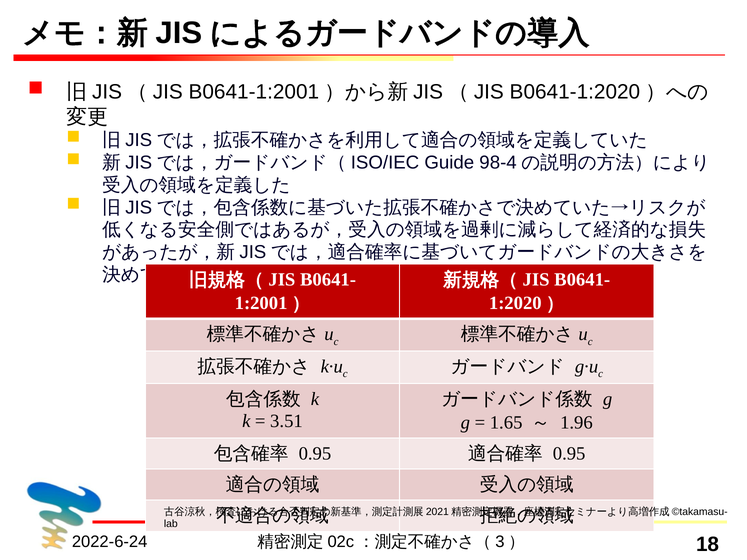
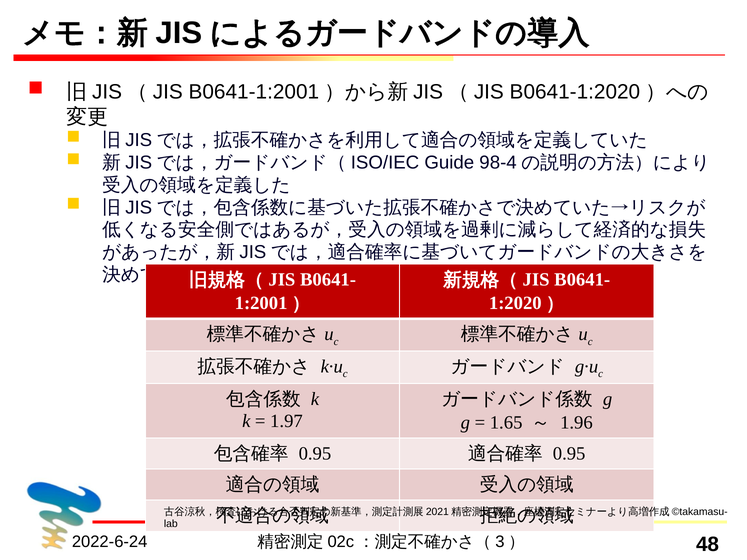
3.51: 3.51 -> 1.97 (286, 421)
18: 18 -> 48 (708, 545)
